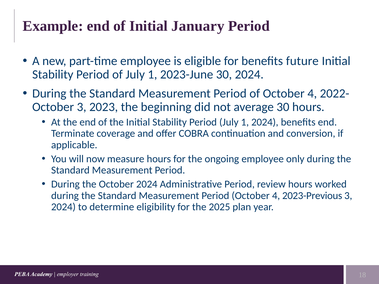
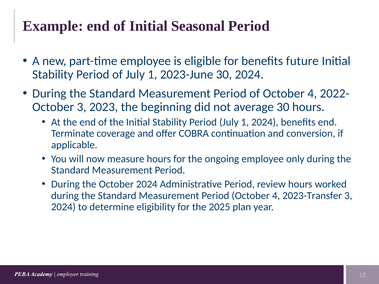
January: January -> Seasonal (198, 26)
2023-Previous: 2023-Previous -> 2023-Transfer (312, 196)
